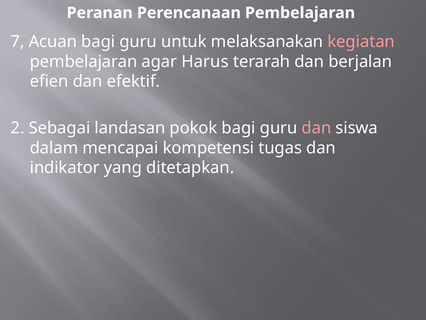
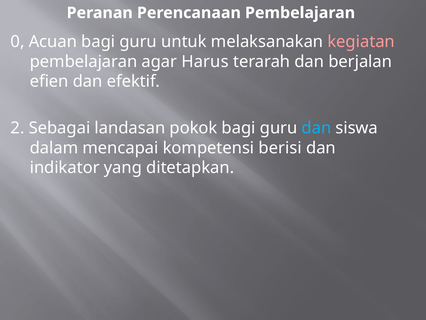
7: 7 -> 0 (18, 42)
dan colour: pink -> light blue (316, 128)
tugas: tugas -> berisi (280, 148)
